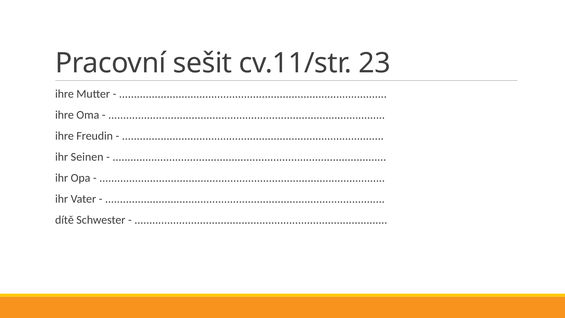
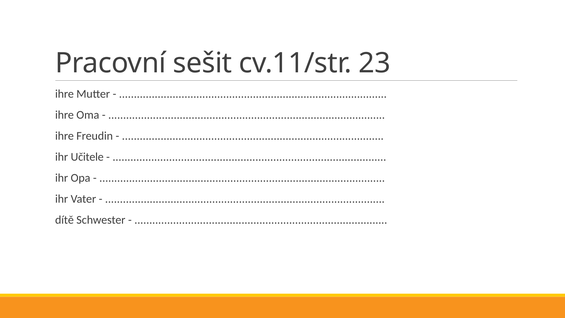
Seinen: Seinen -> Učitele (87, 157)
